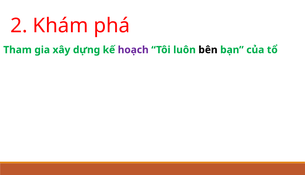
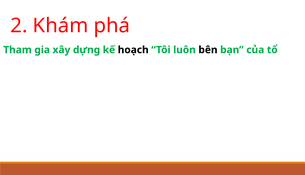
hoạch colour: purple -> black (133, 50)
